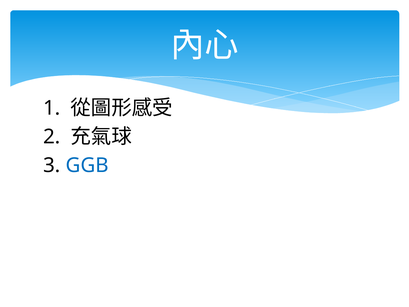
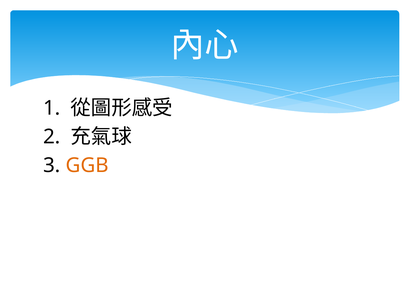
GGB colour: blue -> orange (87, 165)
